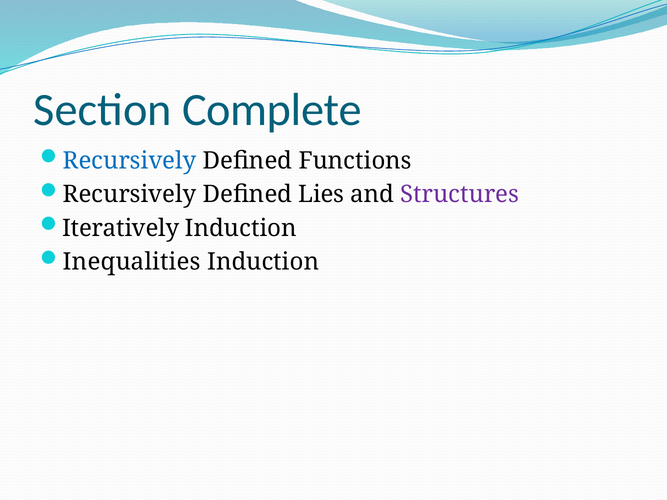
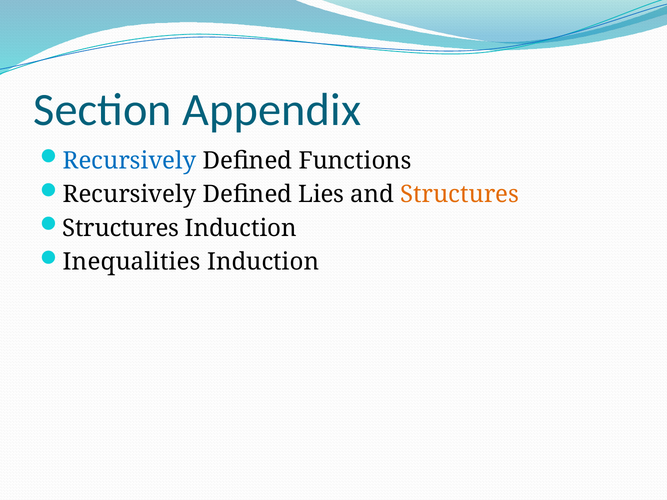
Complete: Complete -> Appendix (272, 110)
Structures colour: purple -> orange (460, 194)
Iteratively: Iteratively -> Structures (121, 228)
